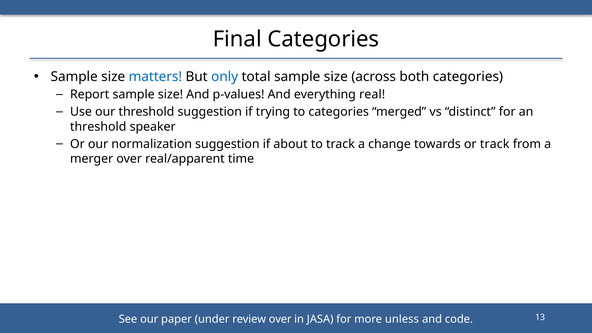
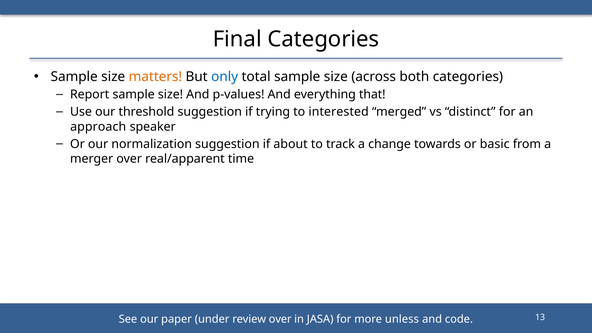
matters colour: blue -> orange (155, 77)
real: real -> that (372, 95)
to categories: categories -> interested (339, 112)
threshold: threshold -> approach (98, 127)
or track: track -> basic (495, 144)
